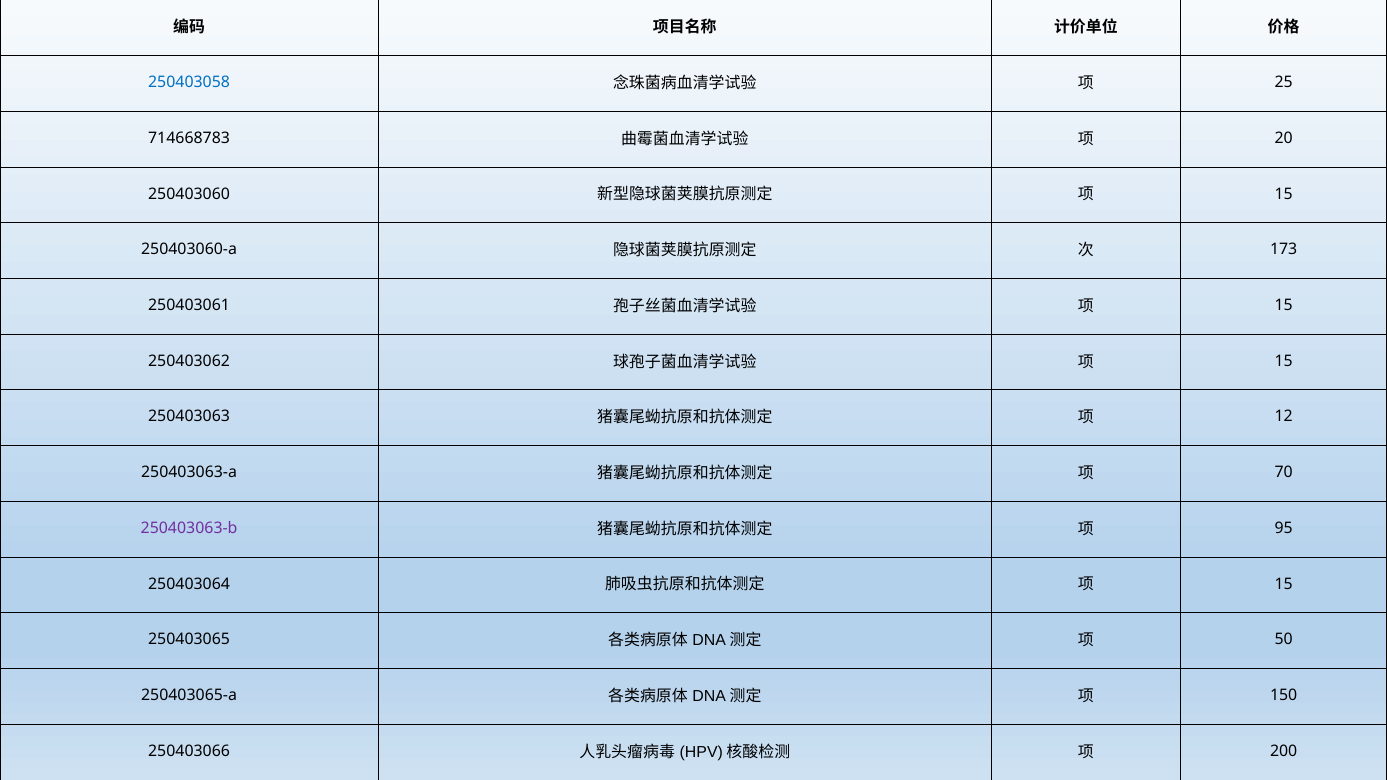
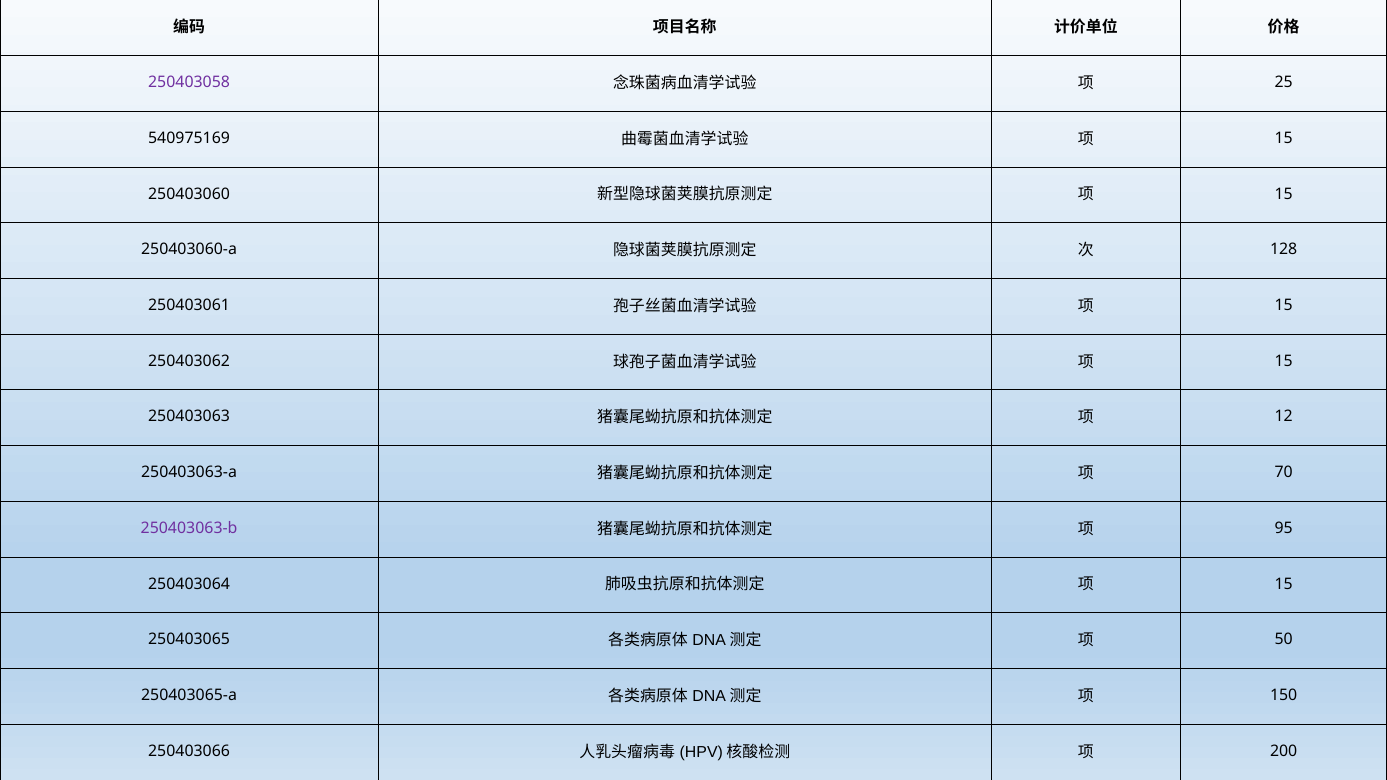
250403058 colour: blue -> purple (189, 82)
714668783: 714668783 -> 540975169 (189, 138)
20: 20 -> 15 (1284, 138)
173: 173 -> 128 (1284, 250)
